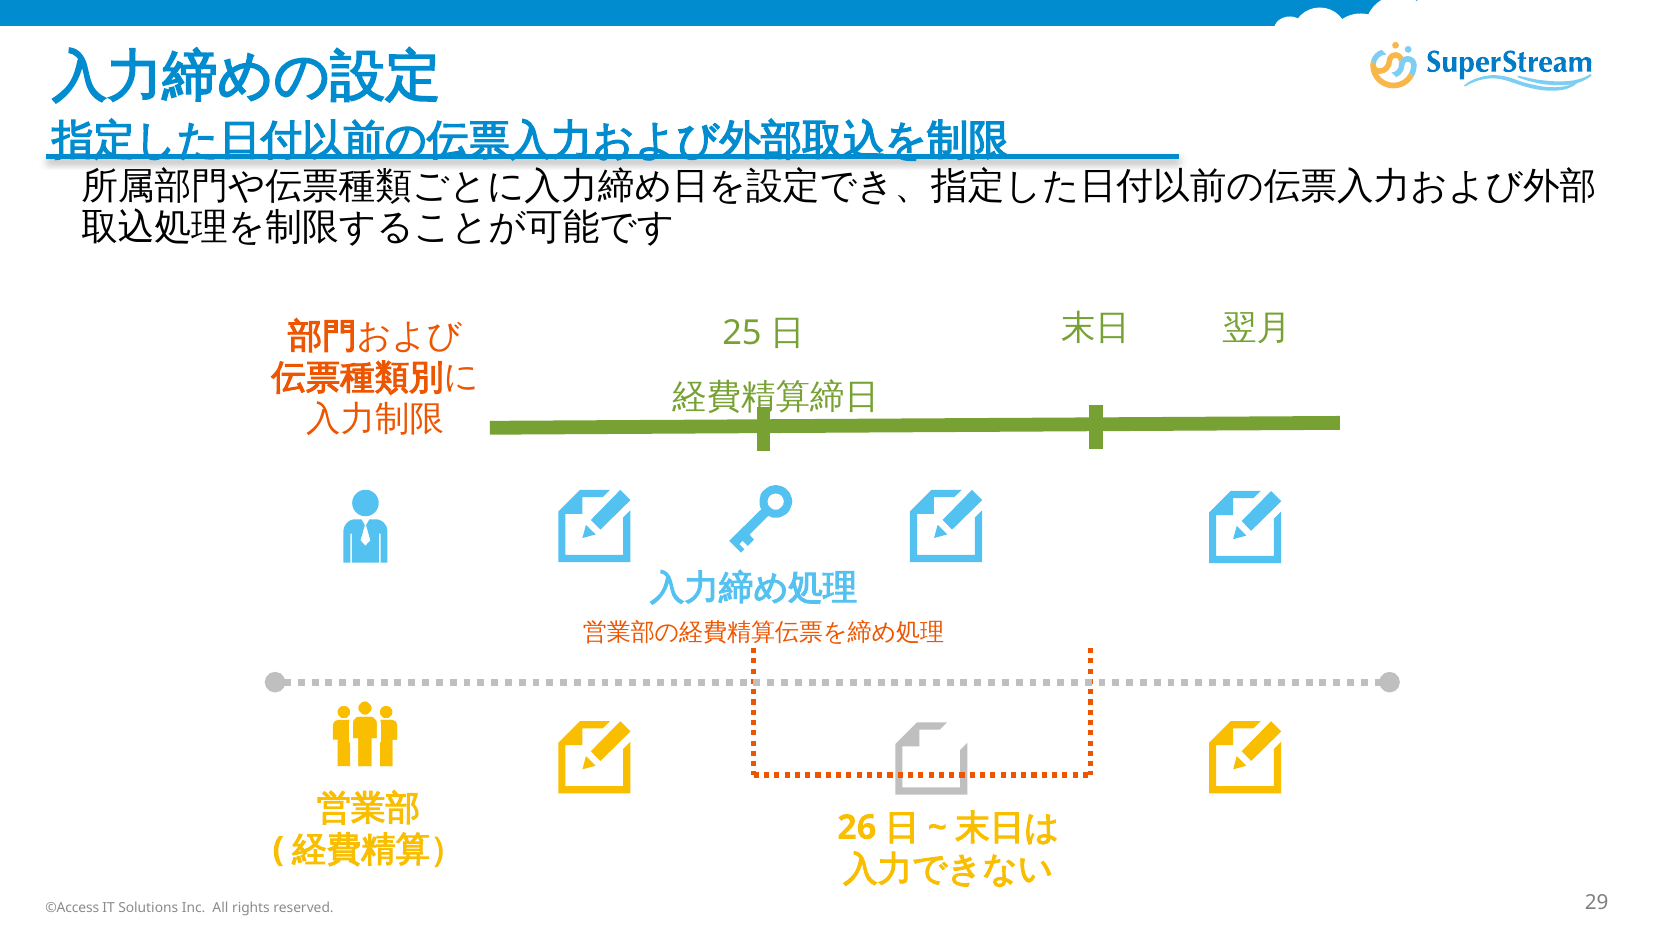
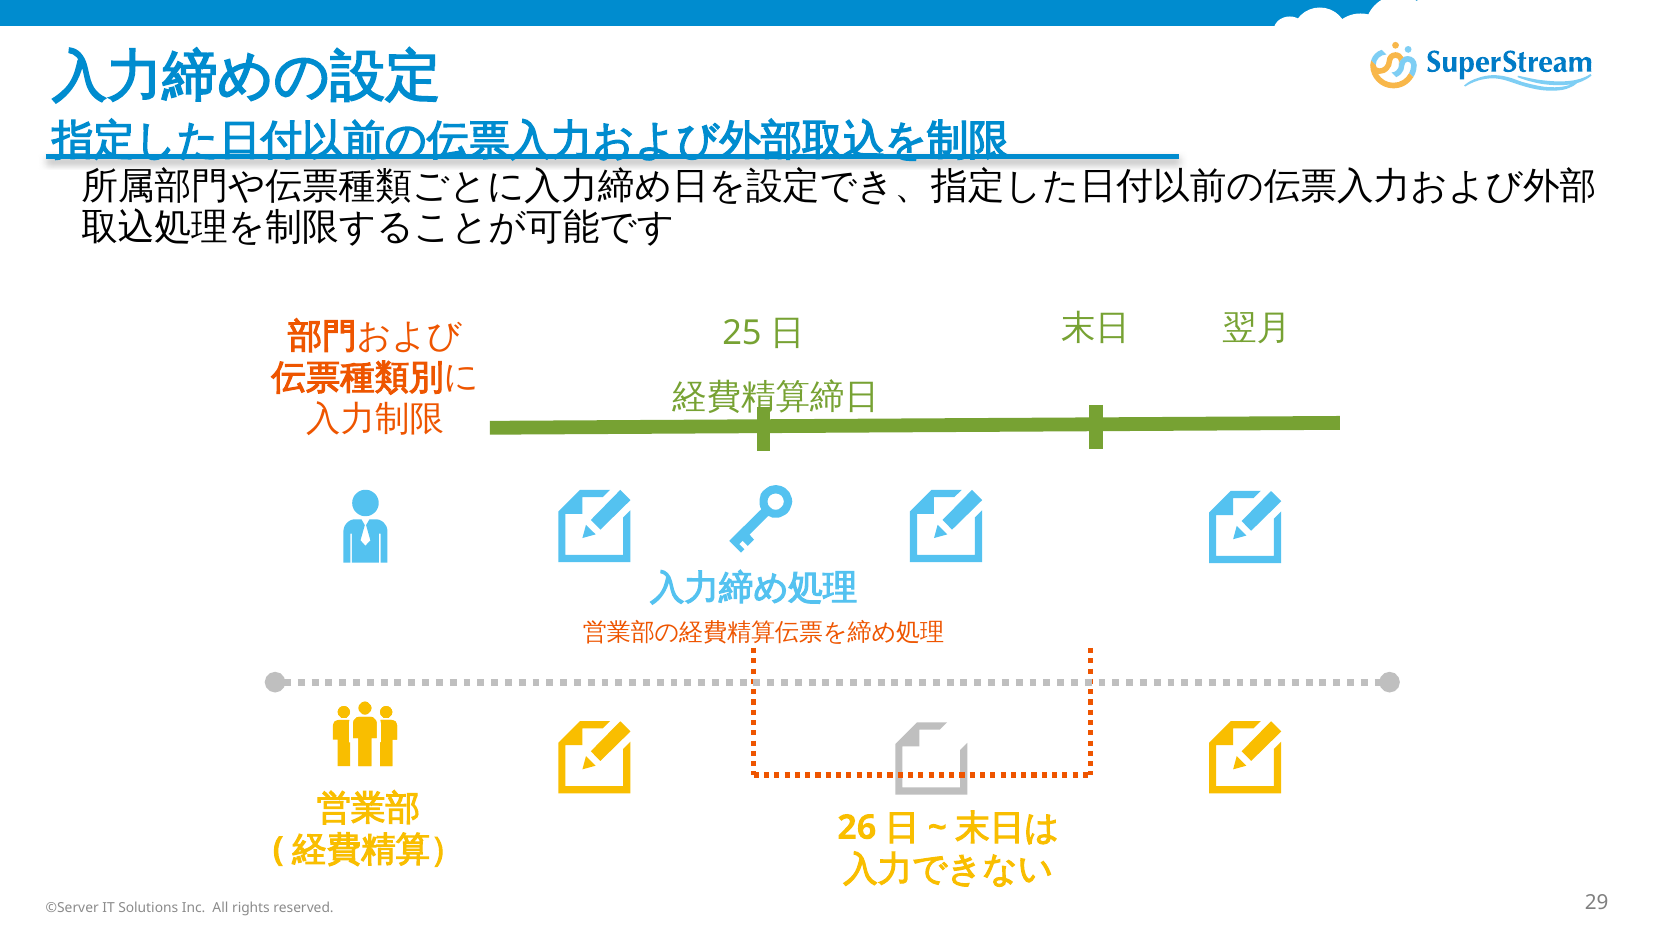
©Access: ©Access -> ©Server (72, 907)
